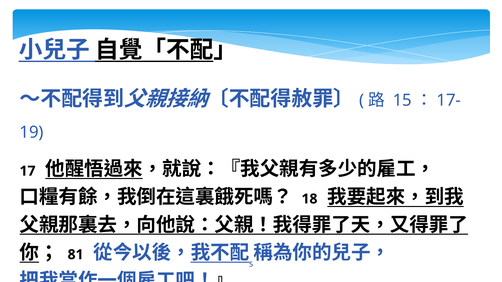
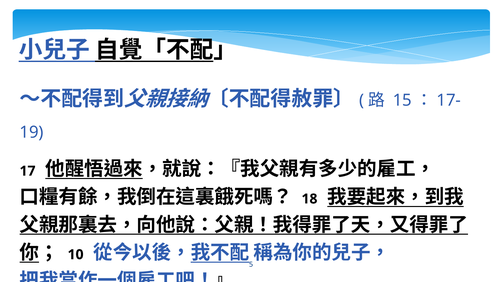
81: 81 -> 10 (76, 255)
